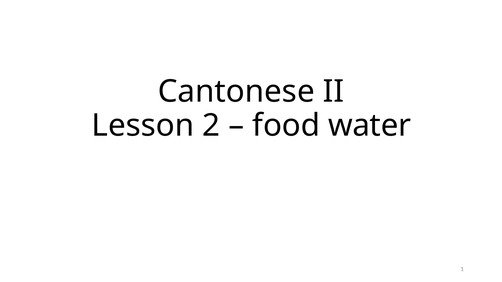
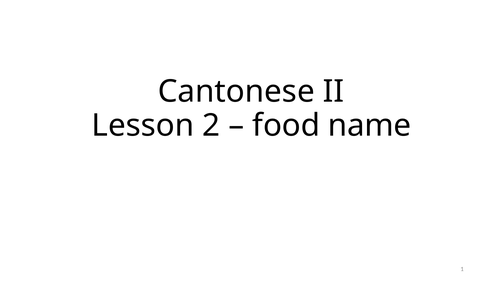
water: water -> name (370, 125)
